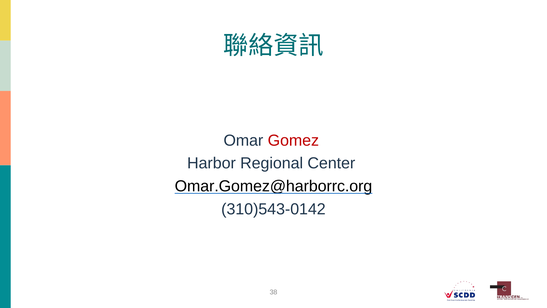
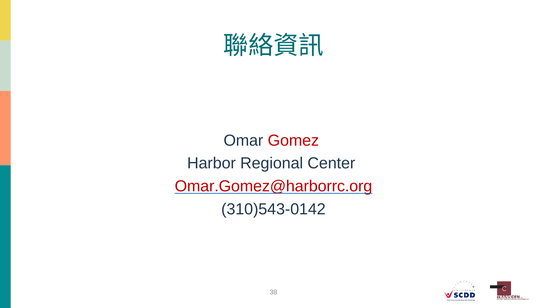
Omar.Gomez@harborrc.org colour: black -> red (273, 186)
